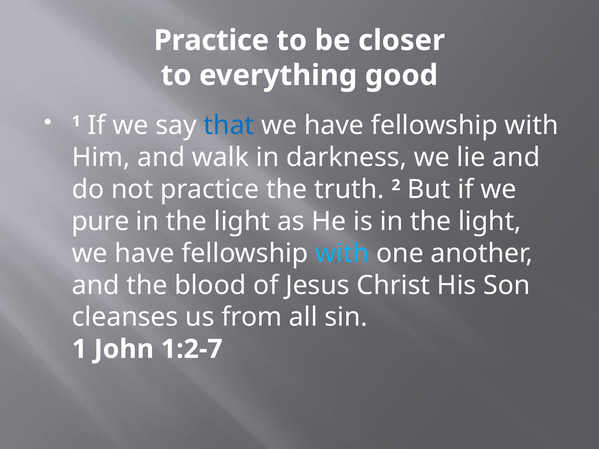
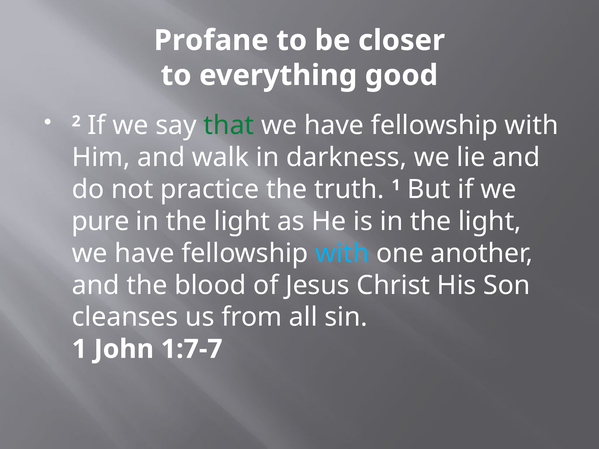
Practice: Practice -> Profane (211, 40)
1: 1 -> 2 (76, 121)
that colour: blue -> green (229, 126)
truth 2: 2 -> 1 (396, 185)
1:2-7: 1:2-7 -> 1:7-7 (192, 349)
